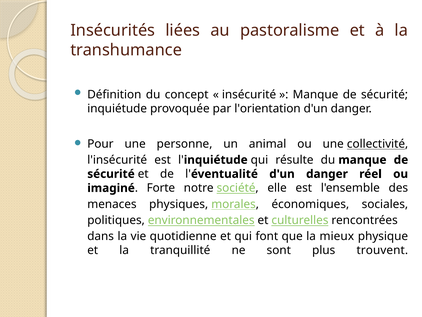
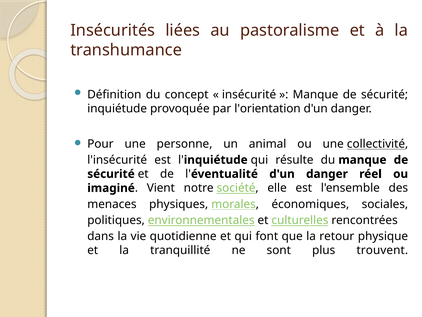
Forte: Forte -> Vient (161, 188)
mieux: mieux -> retour (337, 236)
